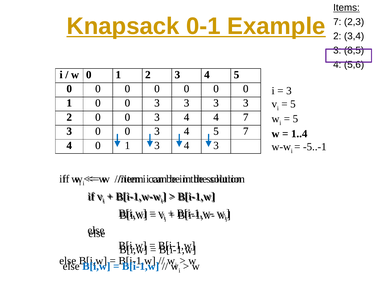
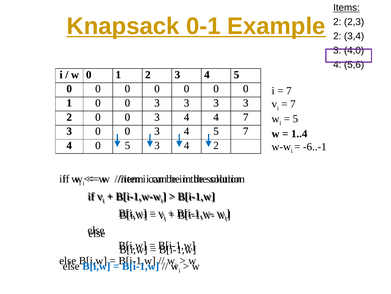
7: 7 -> 2 (337, 22)
8,5: 8,5 -> 4,0 (354, 50)
3: 3 -> 7 (289, 91)
5: 5 -> 7 (293, 104)
1: 1 -> 5 (127, 145)
4 3: 3 -> 2 (216, 145)
-5..-1: -5..-1 -> -6..-1 (315, 146)
